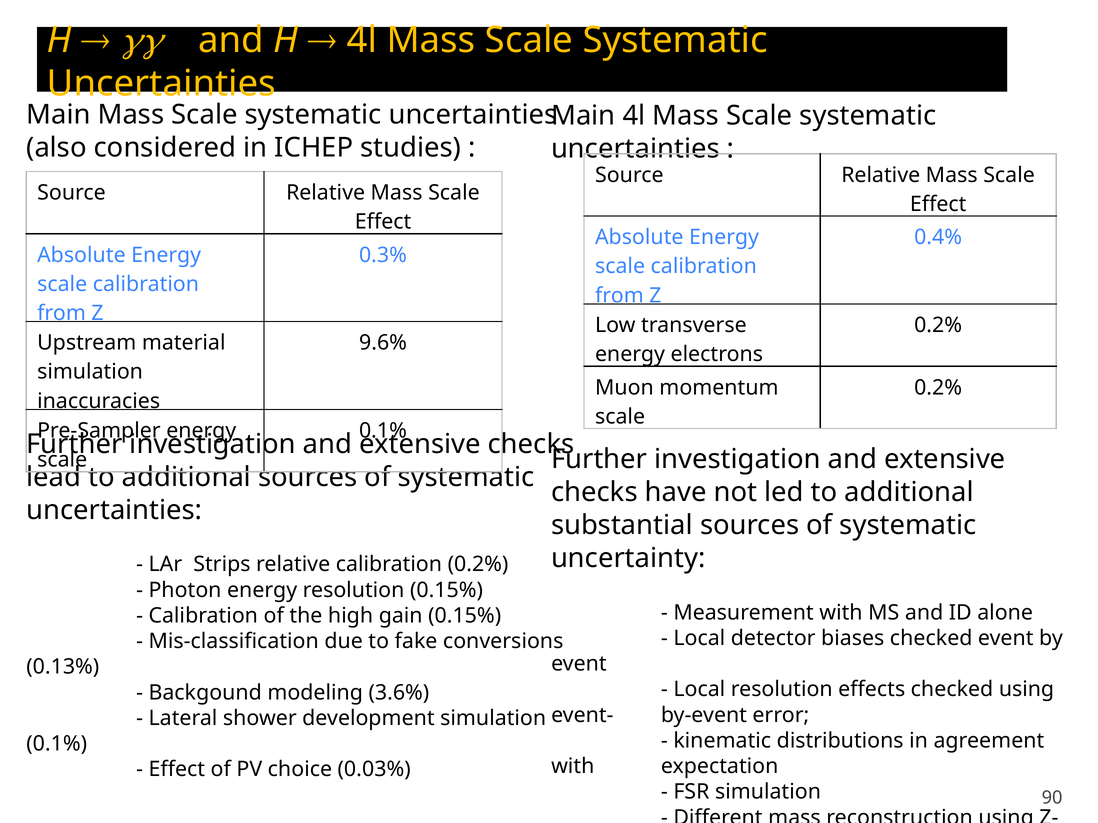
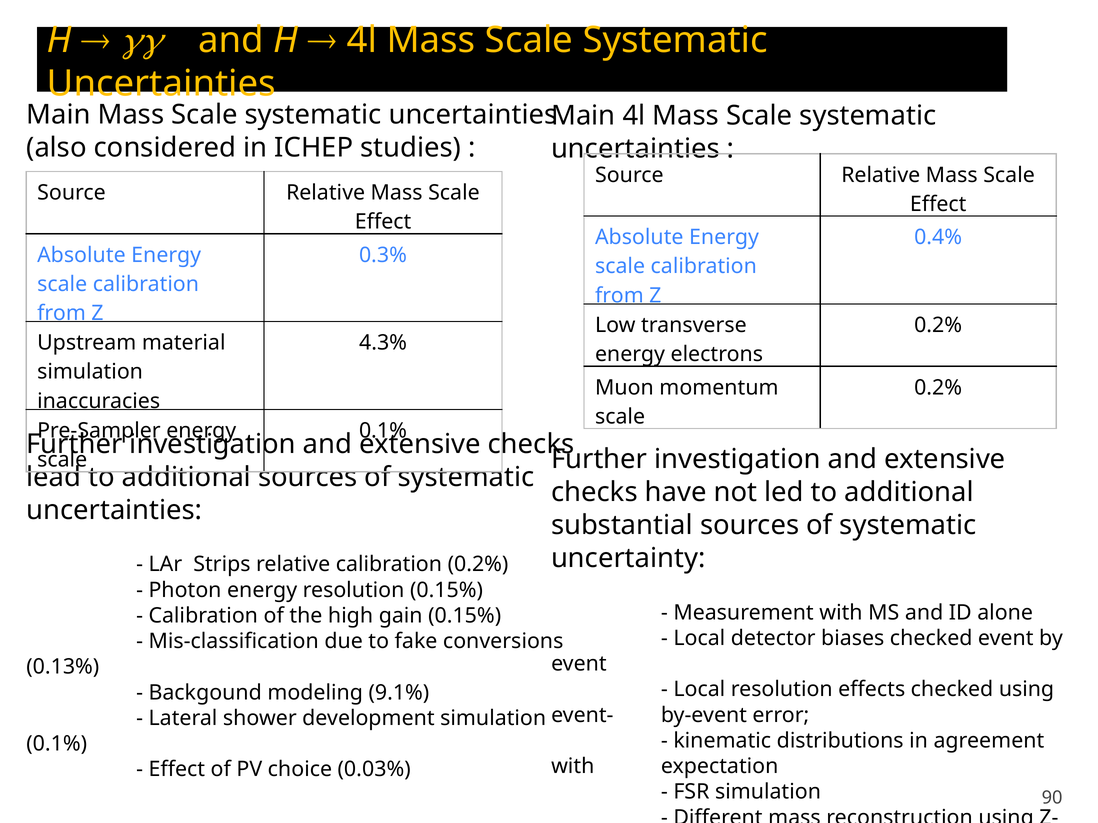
9.6%: 9.6% -> 4.3% (383, 343)
3.6%: 3.6% -> 9.1% (399, 693)
